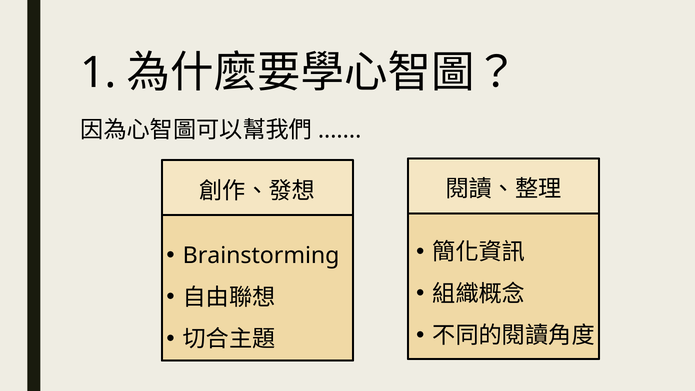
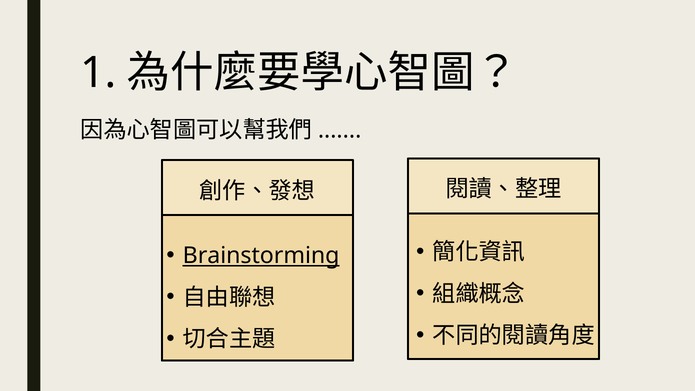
Brainstorming underline: none -> present (261, 256)
